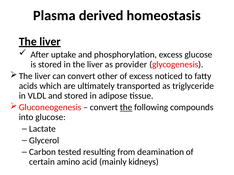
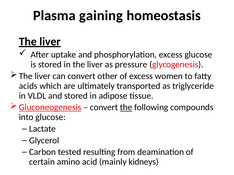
derived: derived -> gaining (101, 16)
provider: provider -> pressure (131, 65)
noticed: noticed -> women (169, 76)
Gluconeogenesis underline: none -> present (50, 108)
